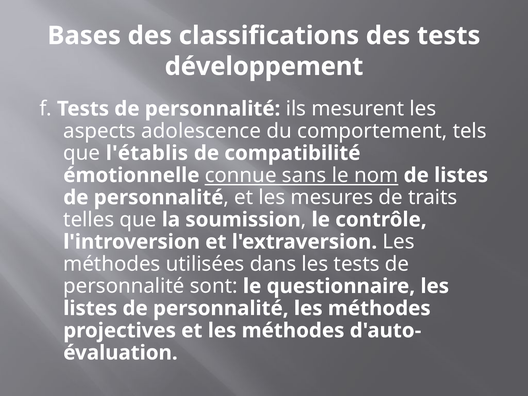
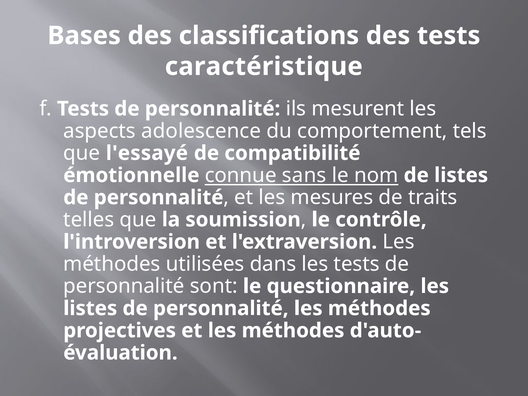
développement: développement -> caractéristique (264, 66)
l'établis: l'établis -> l'essayé (147, 153)
